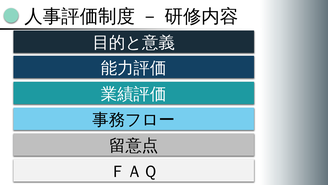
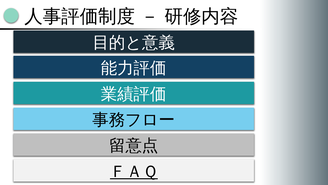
ＦＡＱ underline: none -> present (134, 171)
